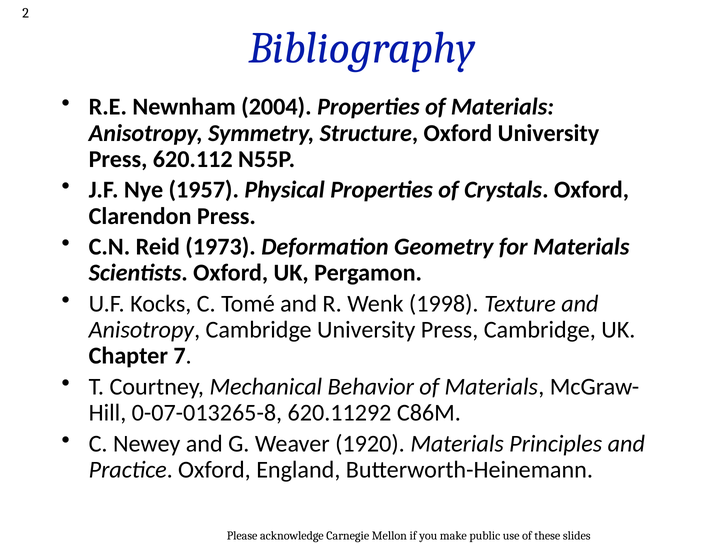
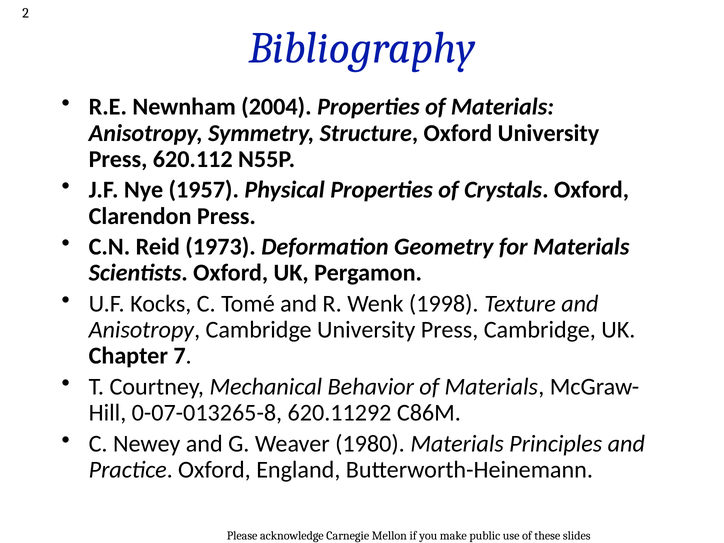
1920: 1920 -> 1980 (370, 444)
